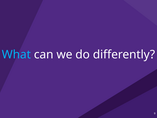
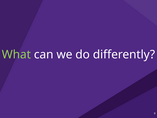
What colour: light blue -> light green (16, 54)
